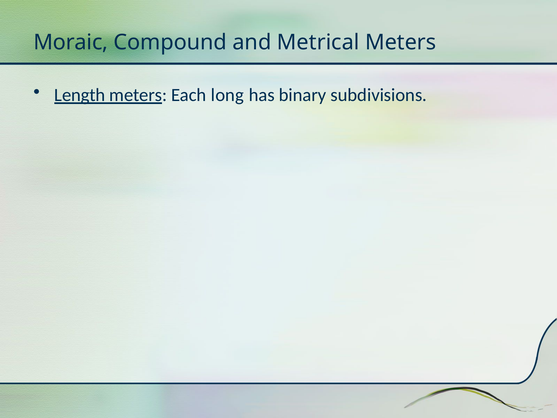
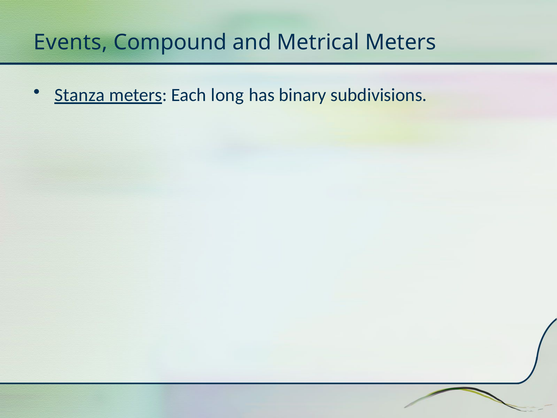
Moraic: Moraic -> Events (71, 42)
Length: Length -> Stanza (80, 95)
